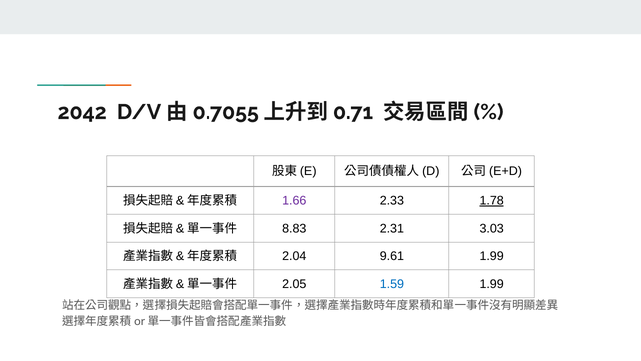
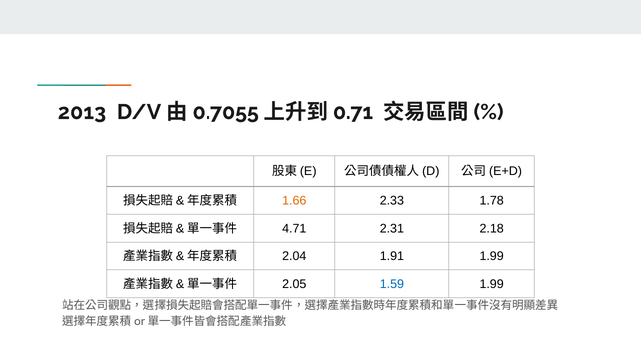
2042: 2042 -> 2013 (82, 112)
1.66 colour: purple -> orange (294, 200)
1.78 underline: present -> none (492, 200)
8.83: 8.83 -> 4.71 (294, 228)
3.03: 3.03 -> 2.18 (492, 228)
9.61: 9.61 -> 1.91 (392, 256)
